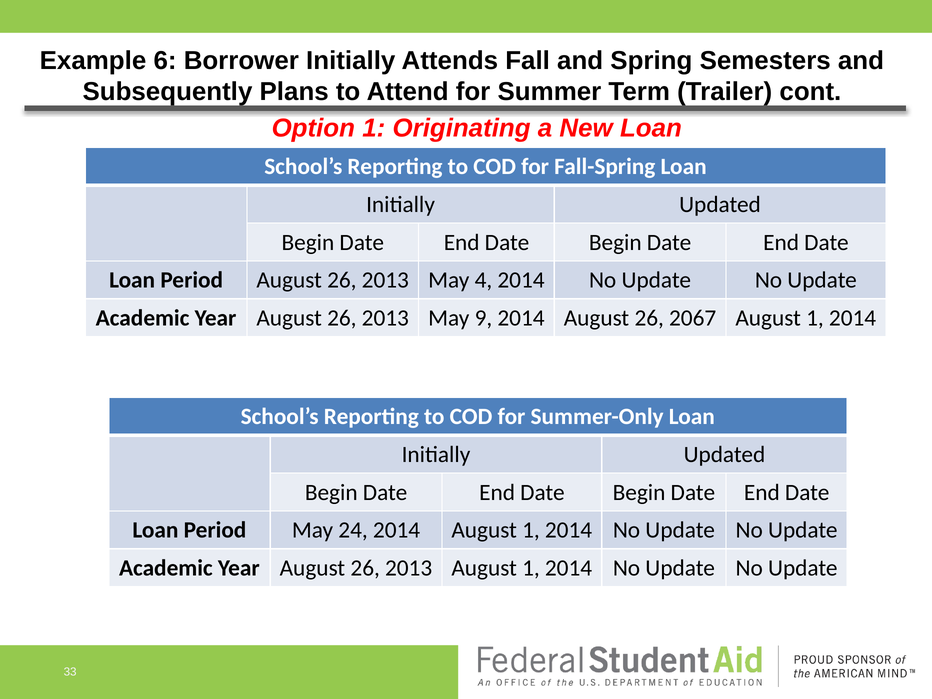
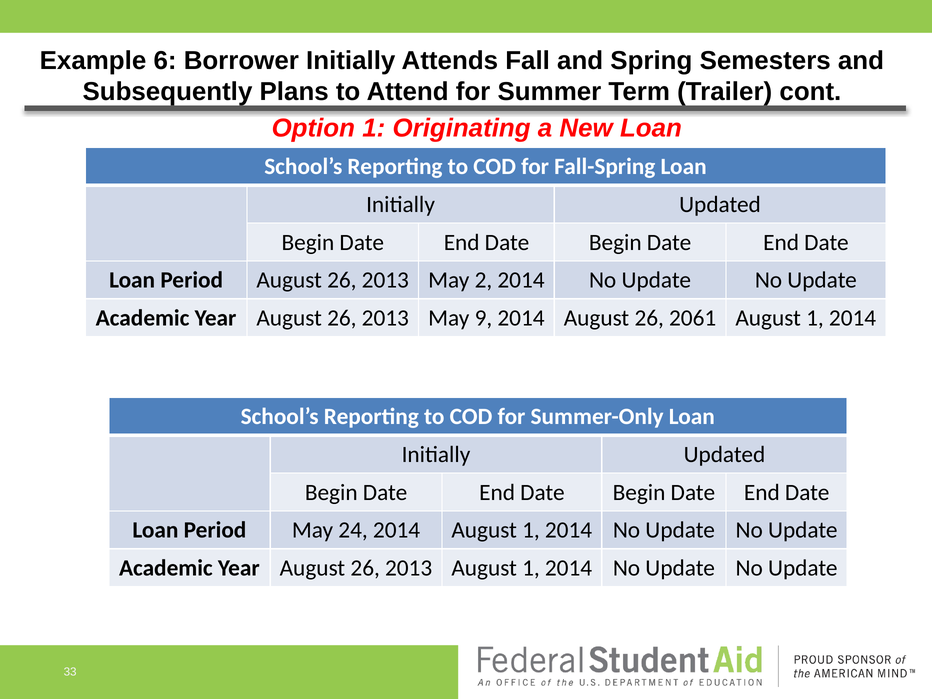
4: 4 -> 2 (483, 280)
2067: 2067 -> 2061 (693, 318)
